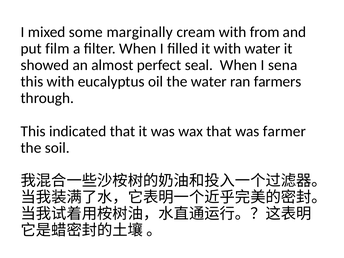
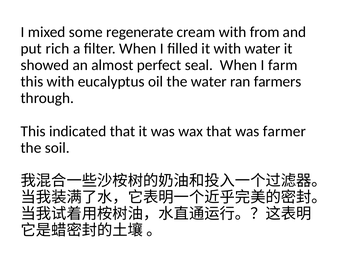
marginally: marginally -> regenerate (140, 32)
film: film -> rich (57, 49)
sena: sena -> farm (283, 65)
